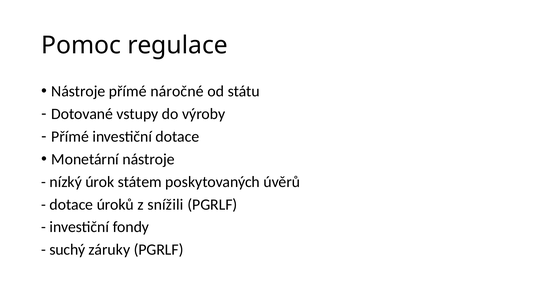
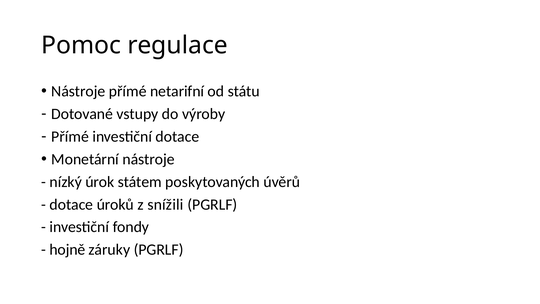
náročné: náročné -> netarifní (177, 91)
suchý: suchý -> hojně (67, 250)
